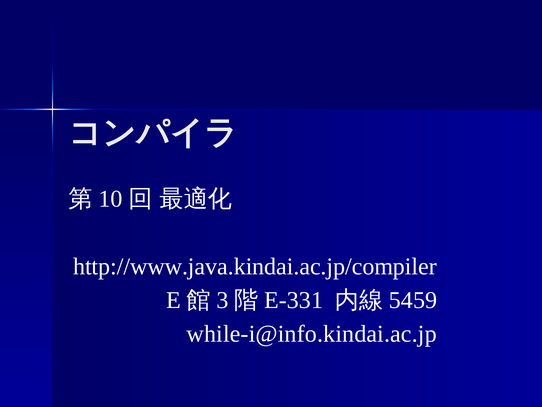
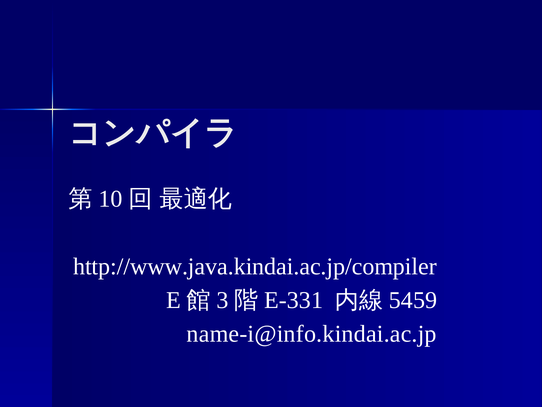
while-i@info.kindai.ac.jp: while-i@info.kindai.ac.jp -> name-i@info.kindai.ac.jp (312, 334)
